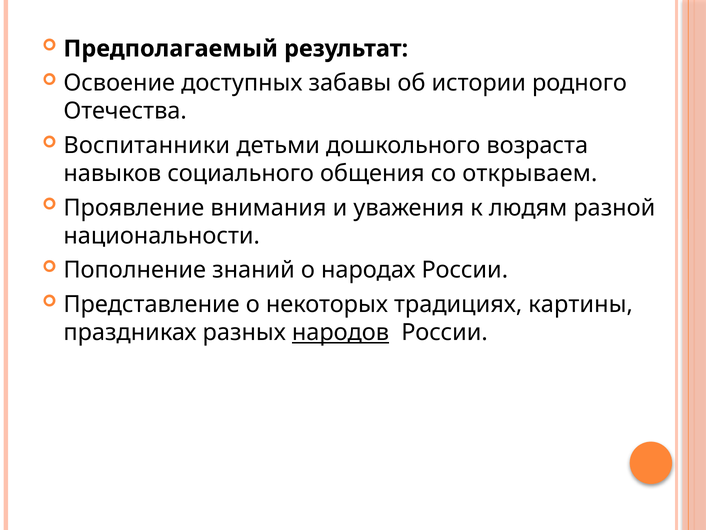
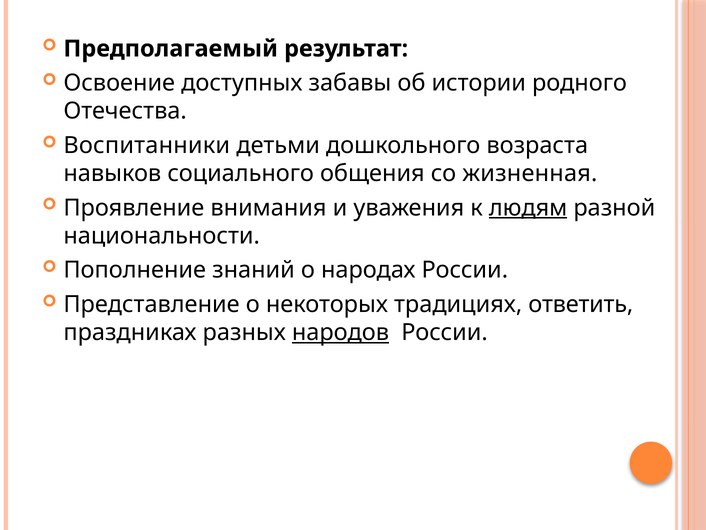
открываем: открываем -> жизненная (530, 173)
людям underline: none -> present (528, 208)
картины: картины -> ответить (581, 304)
